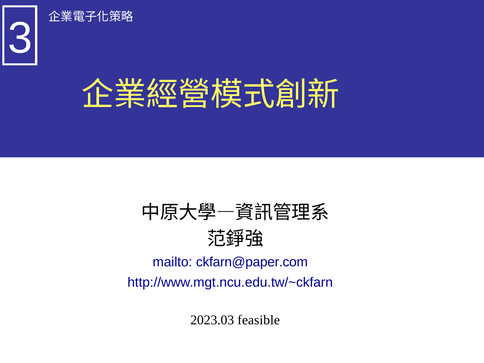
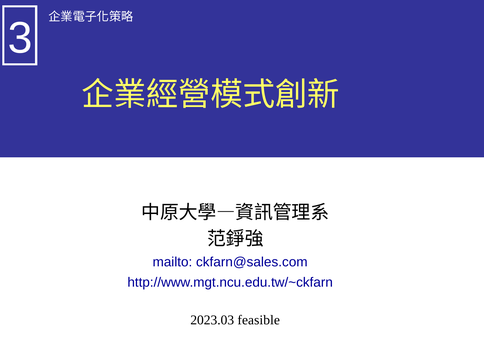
ckfarn@paper.com: ckfarn@paper.com -> ckfarn@sales.com (252, 262)
